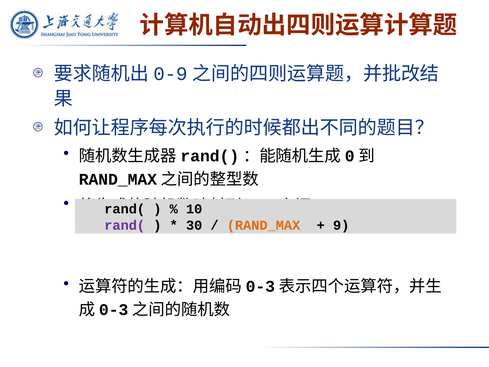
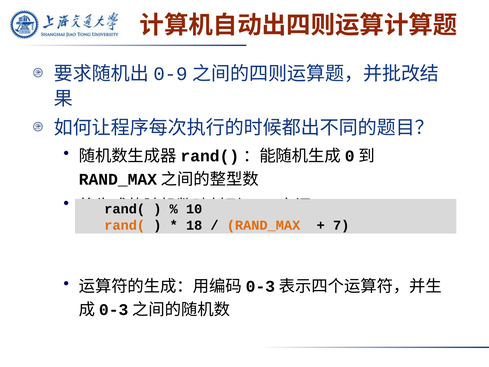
rand( colour: purple -> orange (125, 225)
30: 30 -> 18 (194, 225)
9: 9 -> 7 (341, 225)
